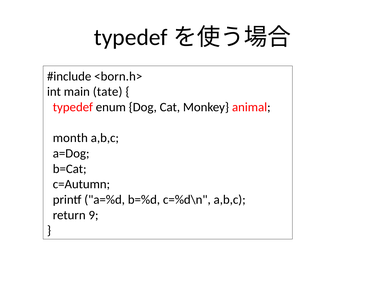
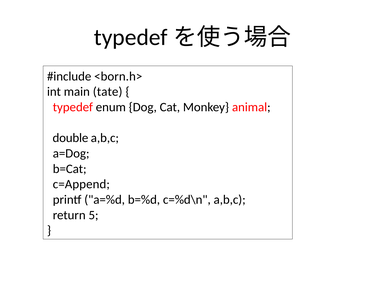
month: month -> double (70, 138)
c=Autumn: c=Autumn -> c=Append (81, 184)
9: 9 -> 5 (93, 215)
